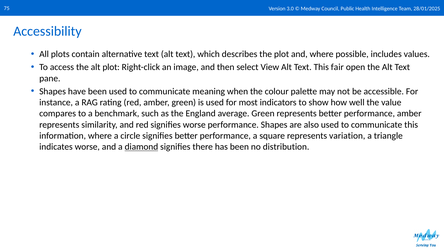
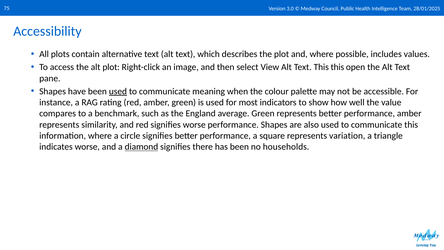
This fair: fair -> this (337, 67)
used underline: none -> present (118, 91)
distribution: distribution -> households (286, 147)
